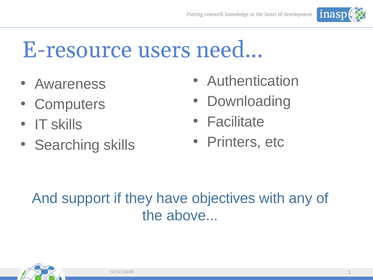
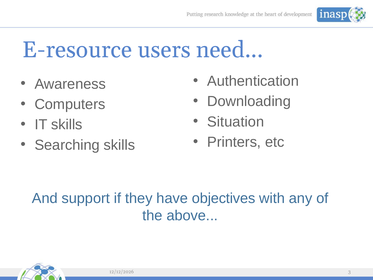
Facilitate: Facilitate -> Situation (236, 122)
